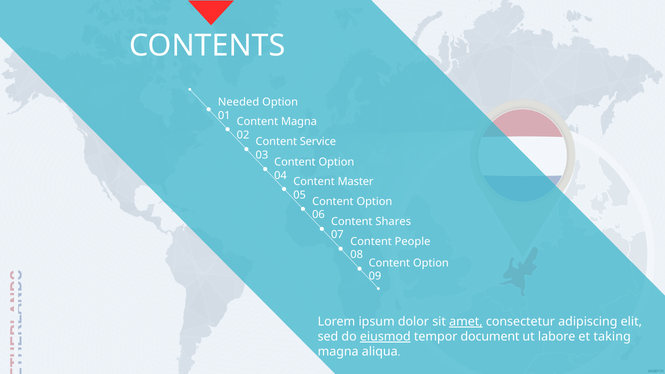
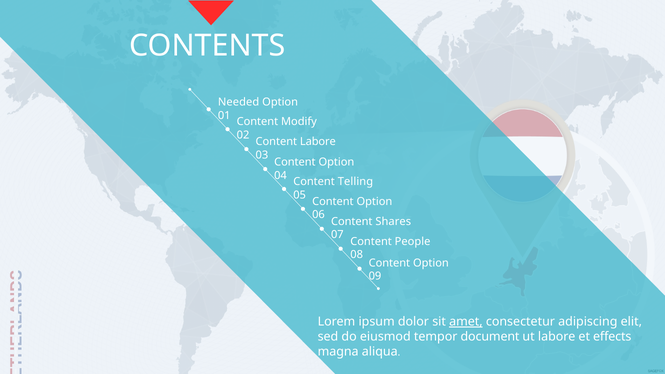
Content Magna: Magna -> Modify (299, 122)
Content Service: Service -> Labore (318, 142)
Master: Master -> Telling (355, 182)
eiusmod underline: present -> none (385, 337)
taking: taking -> effects (612, 337)
